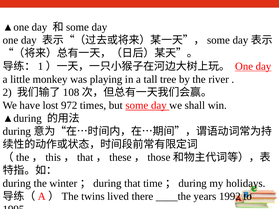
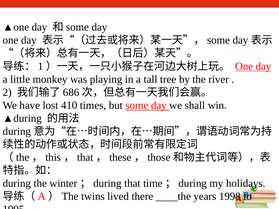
108: 108 -> 686 (71, 92)
972: 972 -> 410 (69, 105)
1992: 1992 -> 1998 (230, 197)
